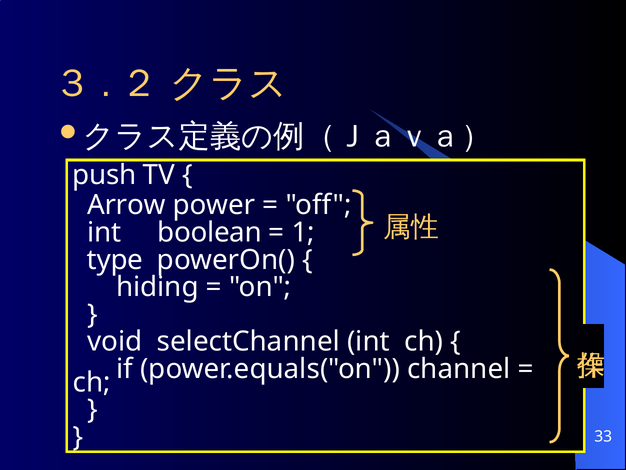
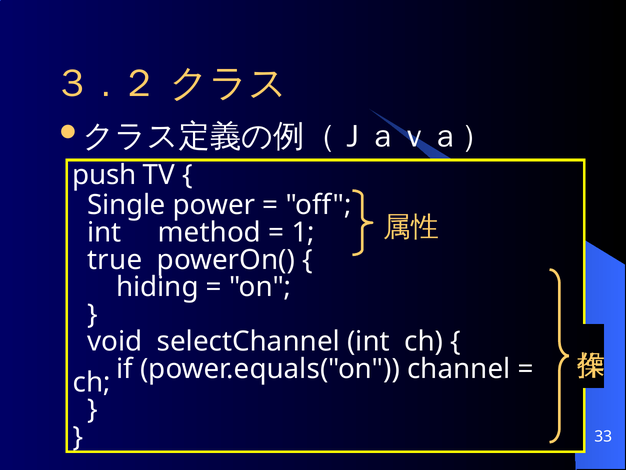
Arrow: Arrow -> Single (126, 205)
boolean: boolean -> method (209, 232)
type: type -> true (115, 260)
